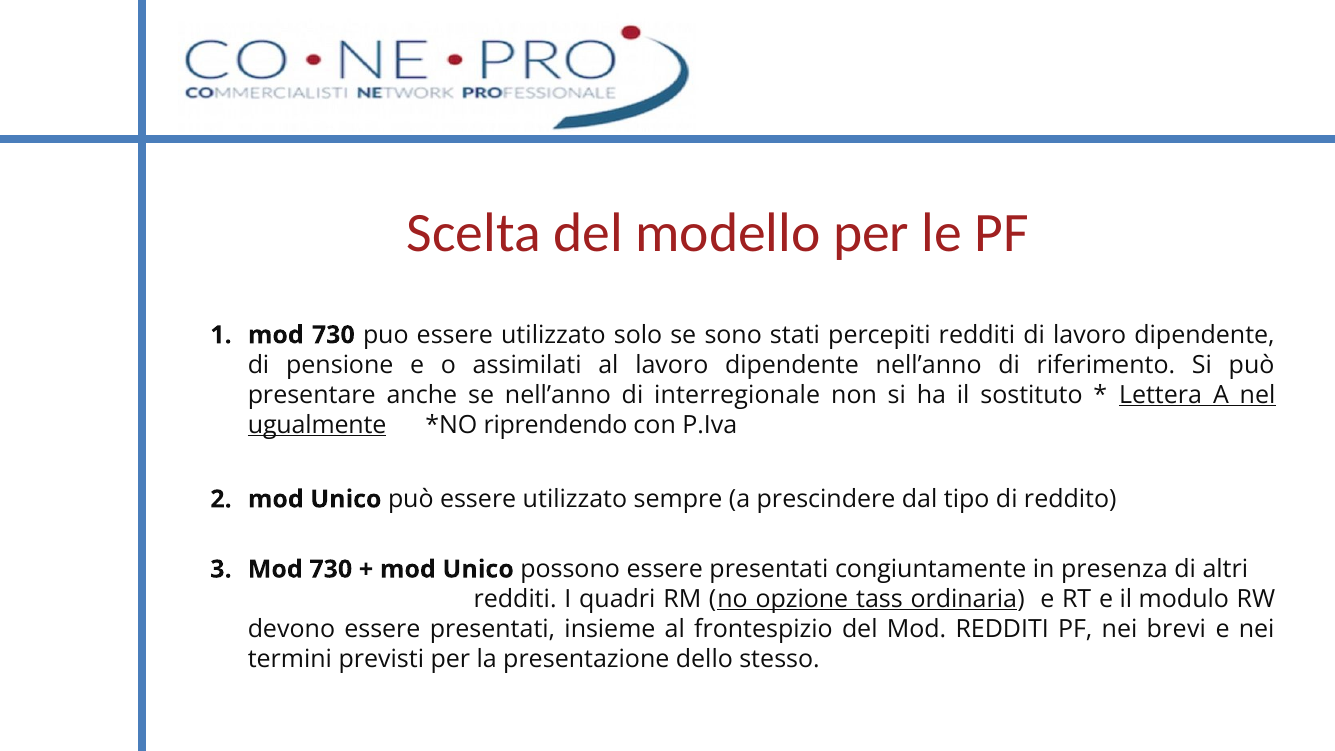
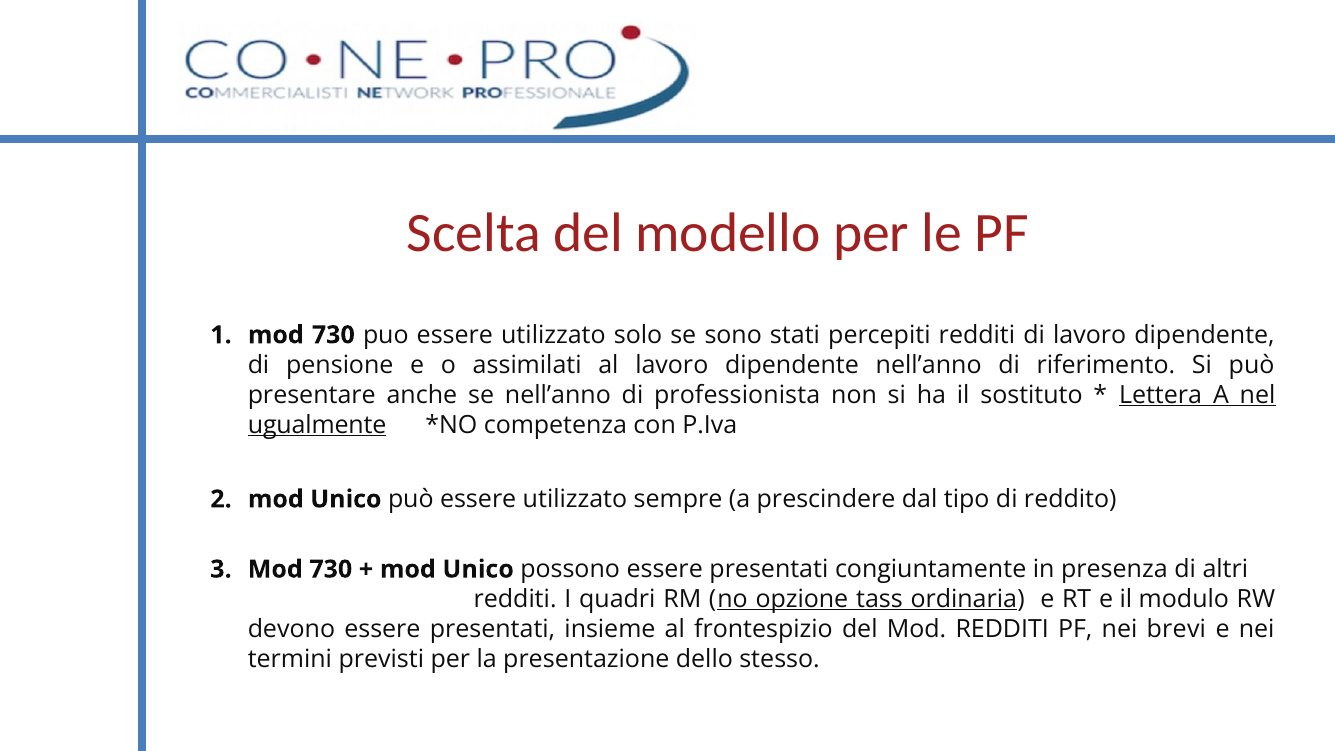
interregionale: interregionale -> professionista (737, 395)
riprendendo: riprendendo -> competenza (555, 425)
